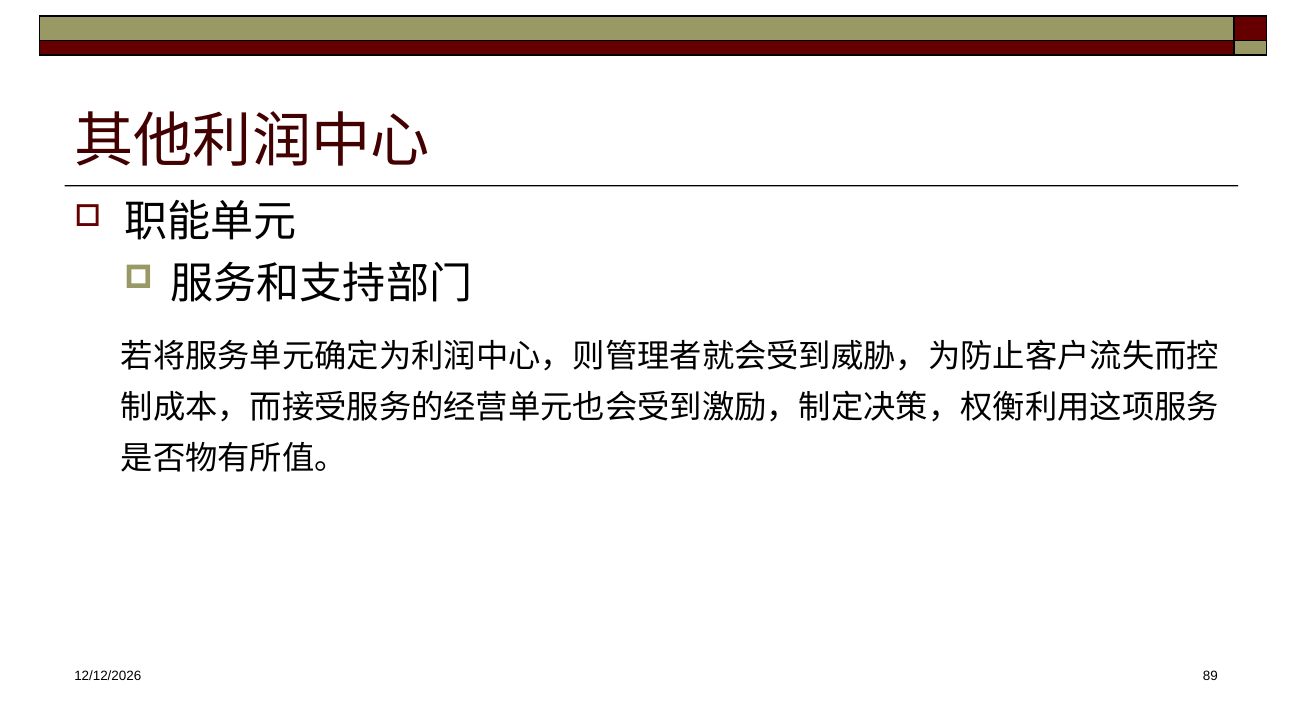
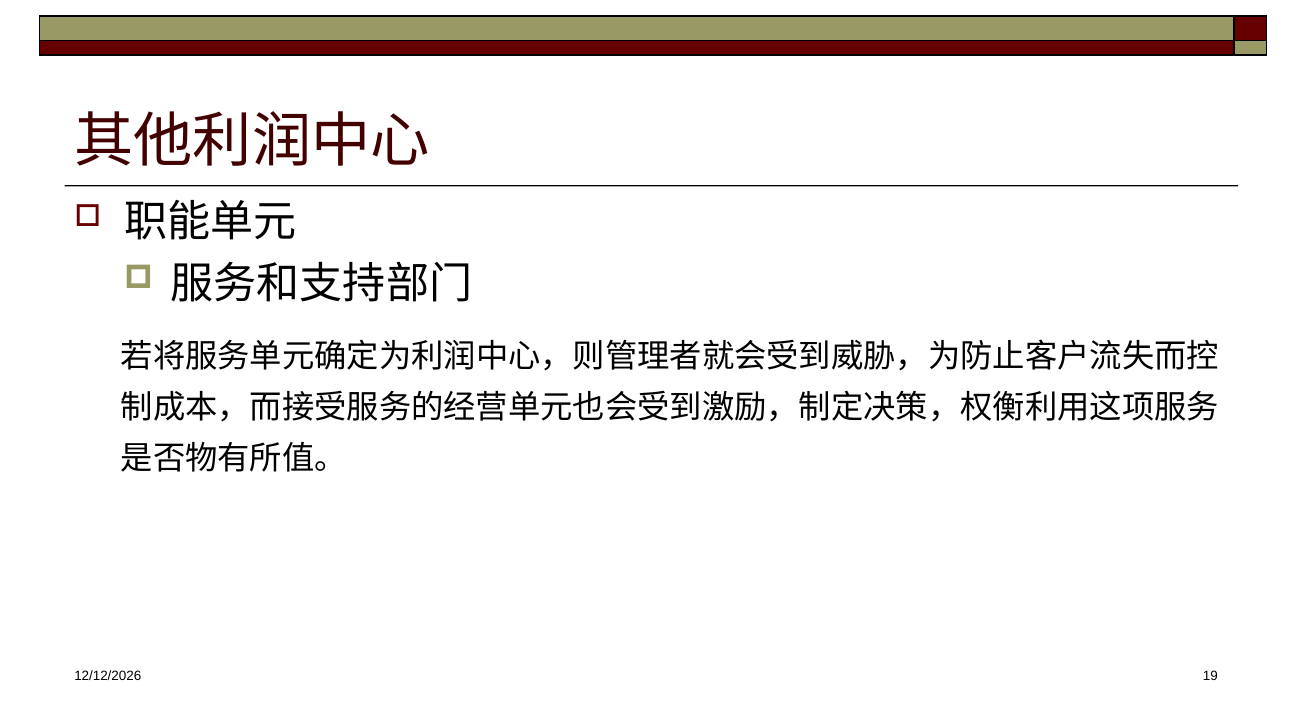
89: 89 -> 19 (1210, 676)
